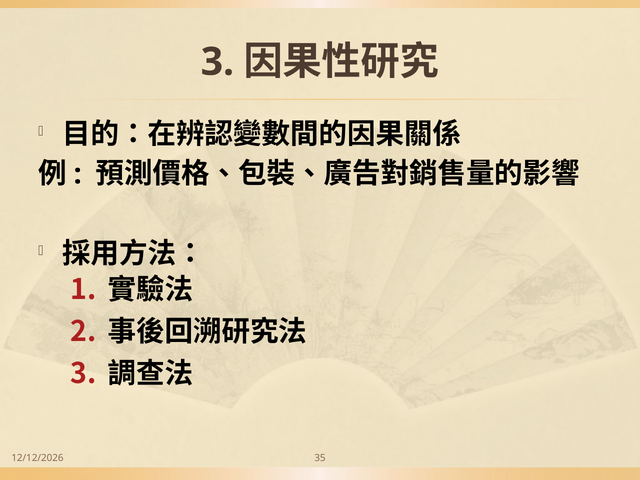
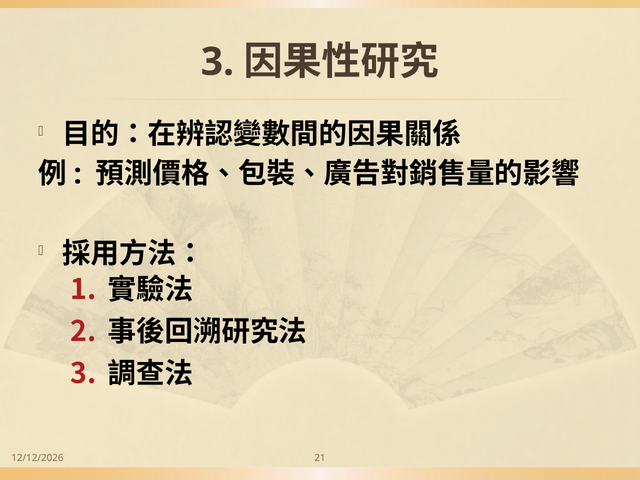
35: 35 -> 21 (320, 458)
